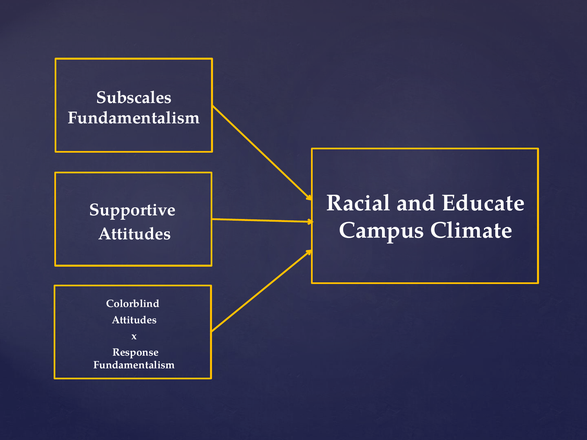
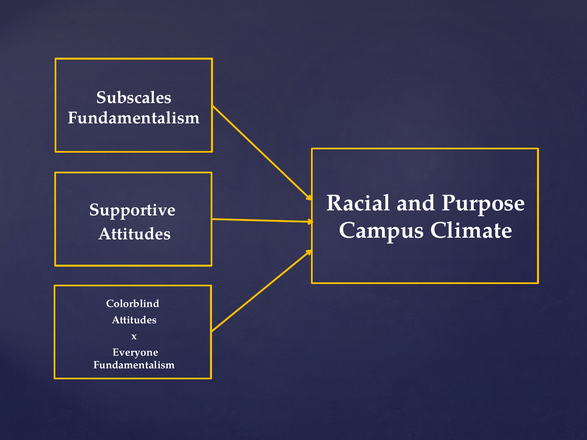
Educate: Educate -> Purpose (483, 203)
Response: Response -> Everyone (135, 352)
